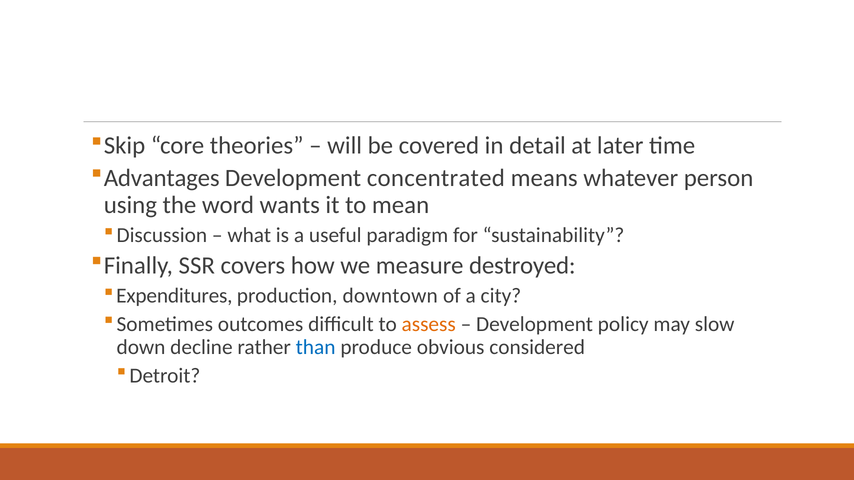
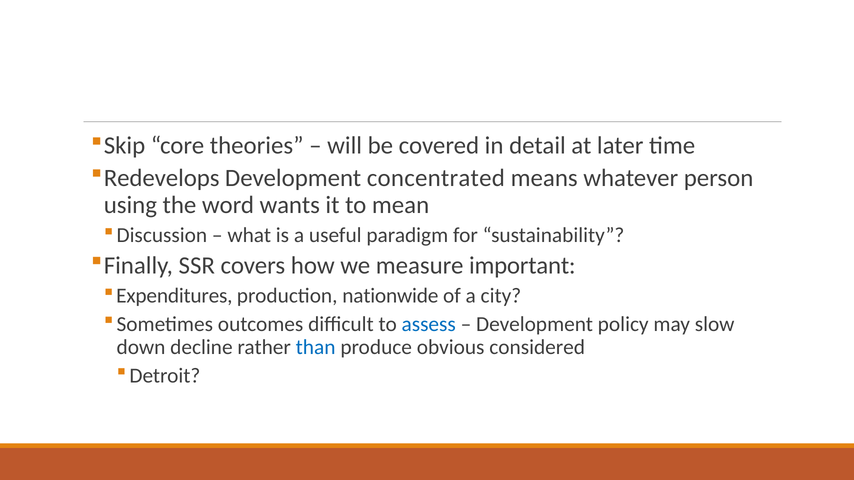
Advantages: Advantages -> Redevelops (162, 178)
destroyed: destroyed -> important (522, 266)
downtown: downtown -> nationwide (390, 296)
assess colour: orange -> blue (429, 324)
